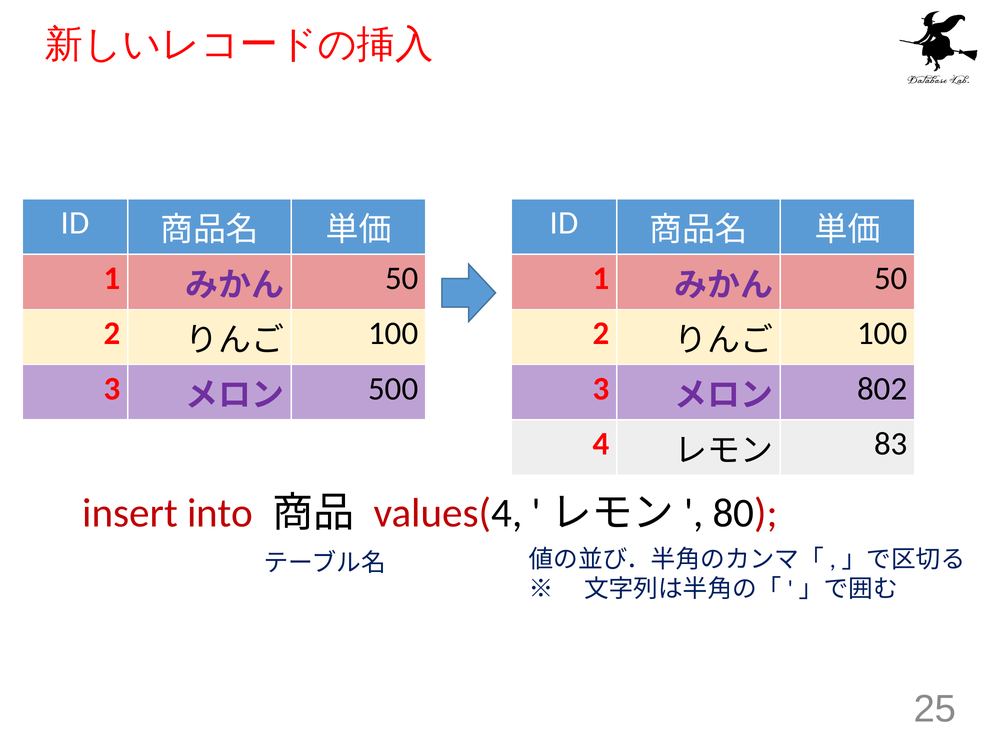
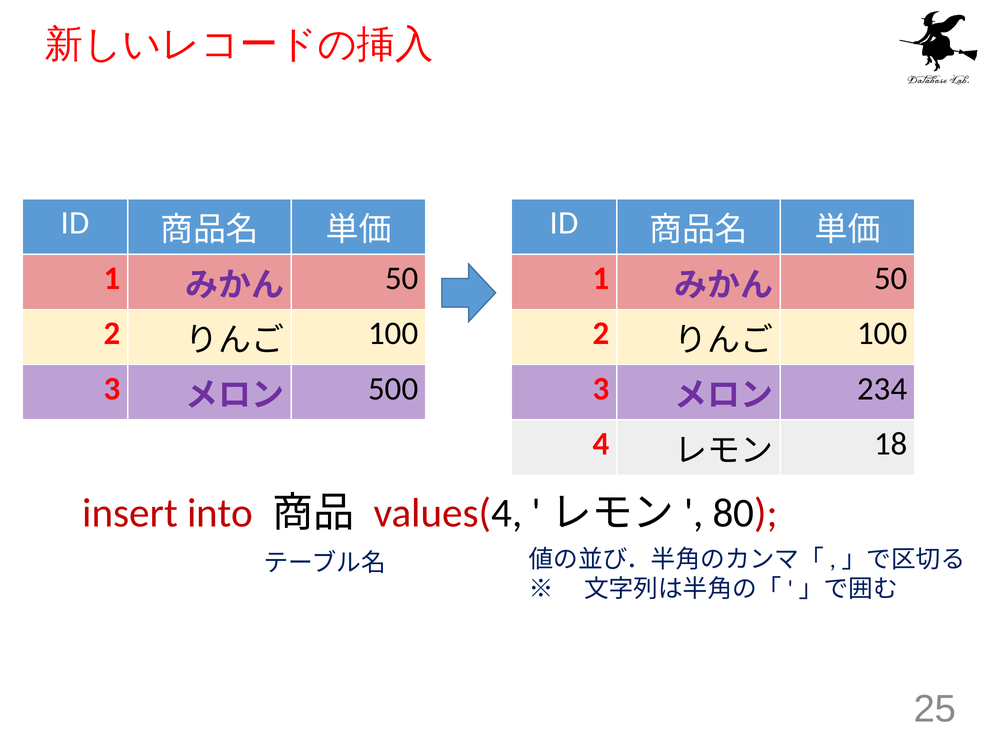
802: 802 -> 234 (882, 389)
83: 83 -> 18 (891, 444)
